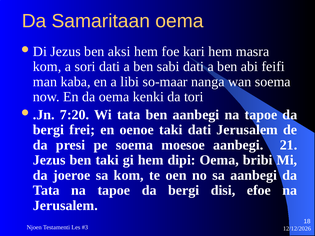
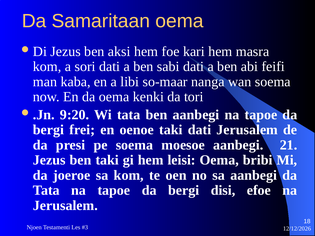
7:20: 7:20 -> 9:20 (75, 115)
dipi: dipi -> leisi (182, 160)
